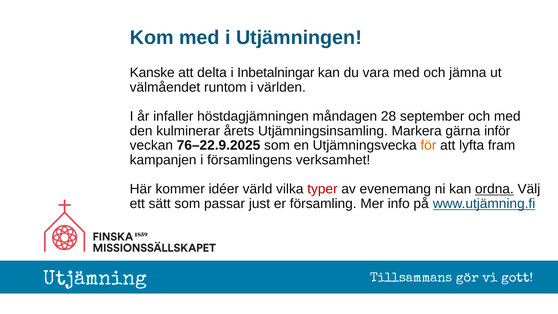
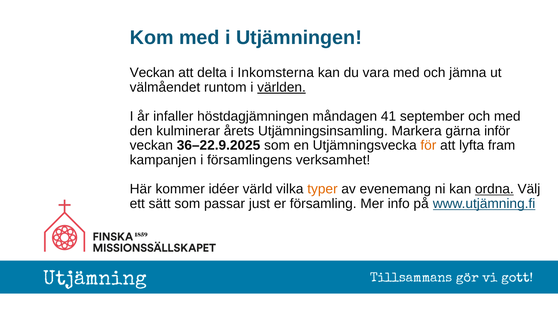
Kanske: Kanske -> Veckan (152, 73)
Inbetalningar: Inbetalningar -> Inkomsterna (276, 73)
världen underline: none -> present (282, 87)
28: 28 -> 41 (389, 116)
76–22.9.2025: 76–22.9.2025 -> 36–22.9.2025 (219, 145)
typer colour: red -> orange (322, 189)
